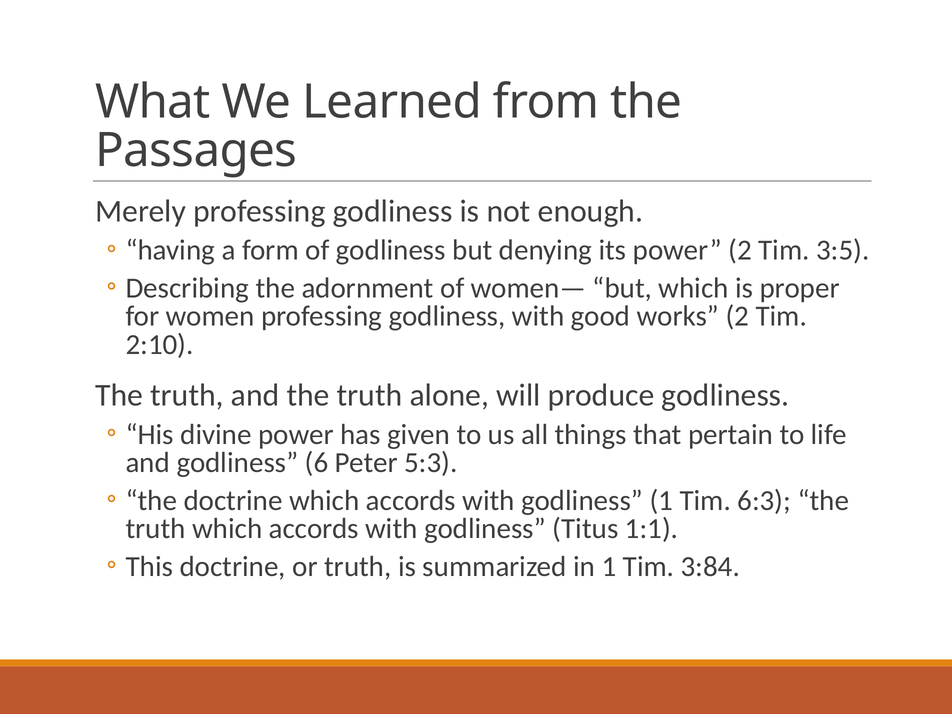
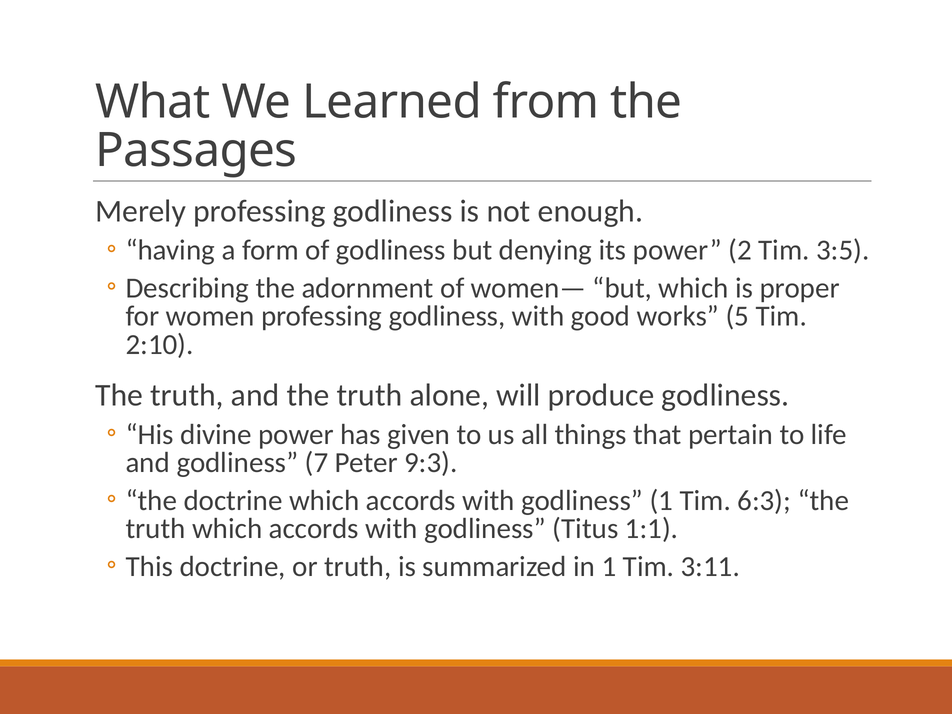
works 2: 2 -> 5 (737, 316)
6: 6 -> 7 (317, 463)
5:3: 5:3 -> 9:3 (431, 463)
3:84: 3:84 -> 3:11 (710, 566)
